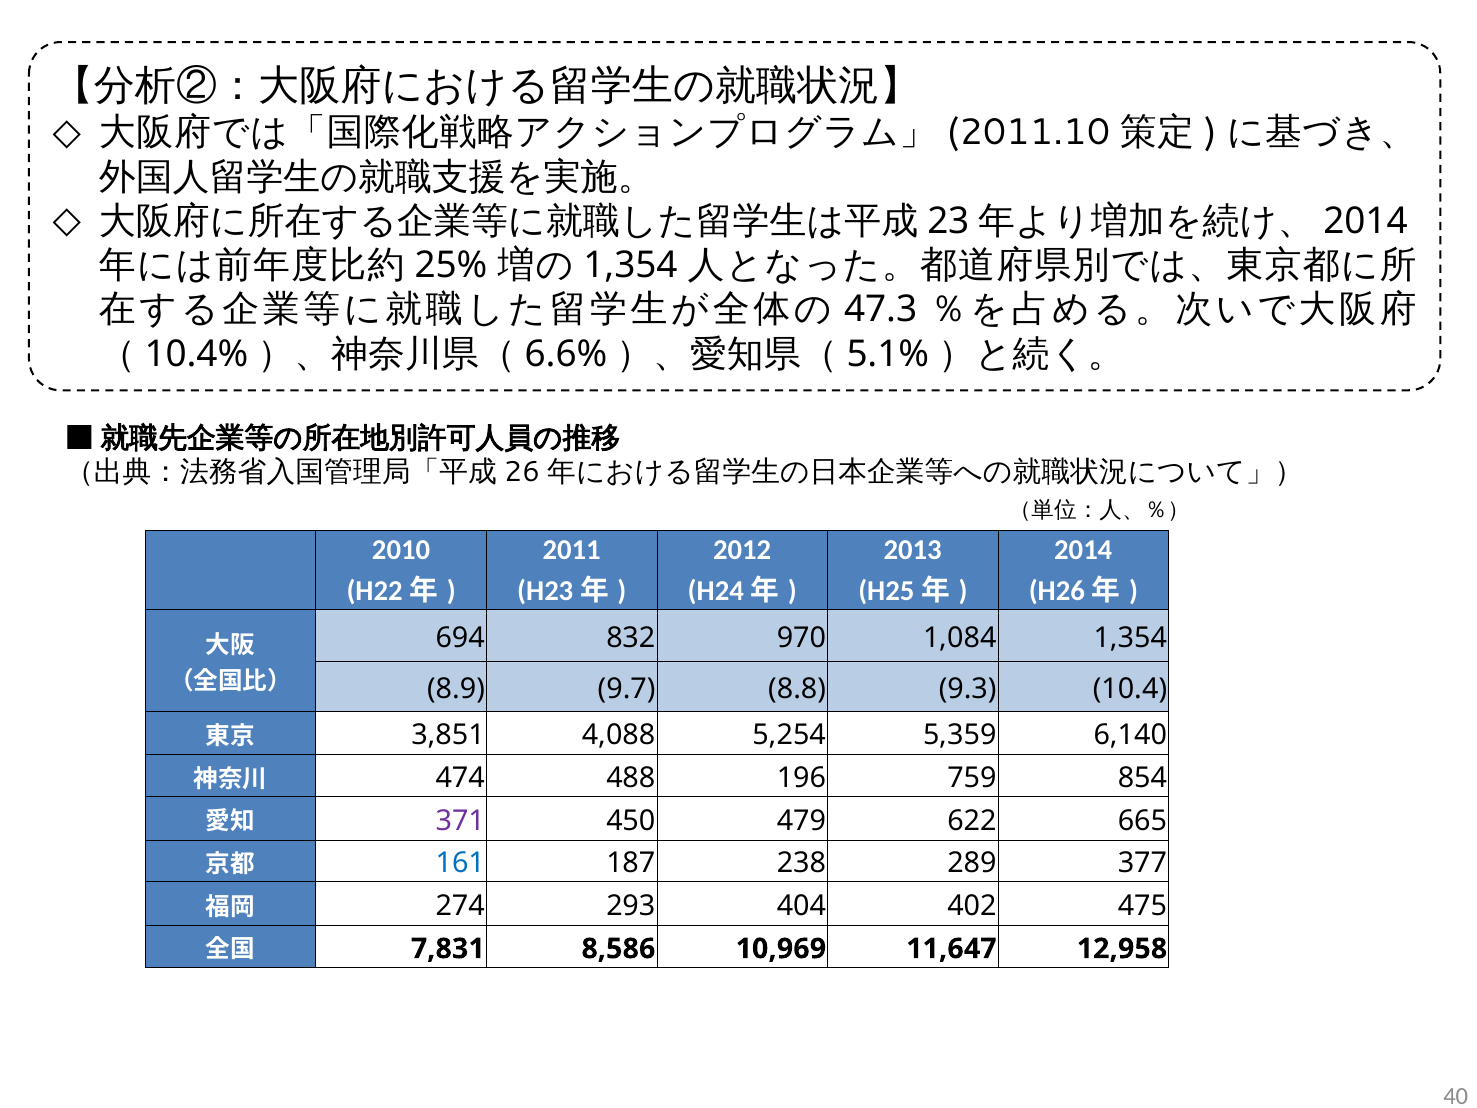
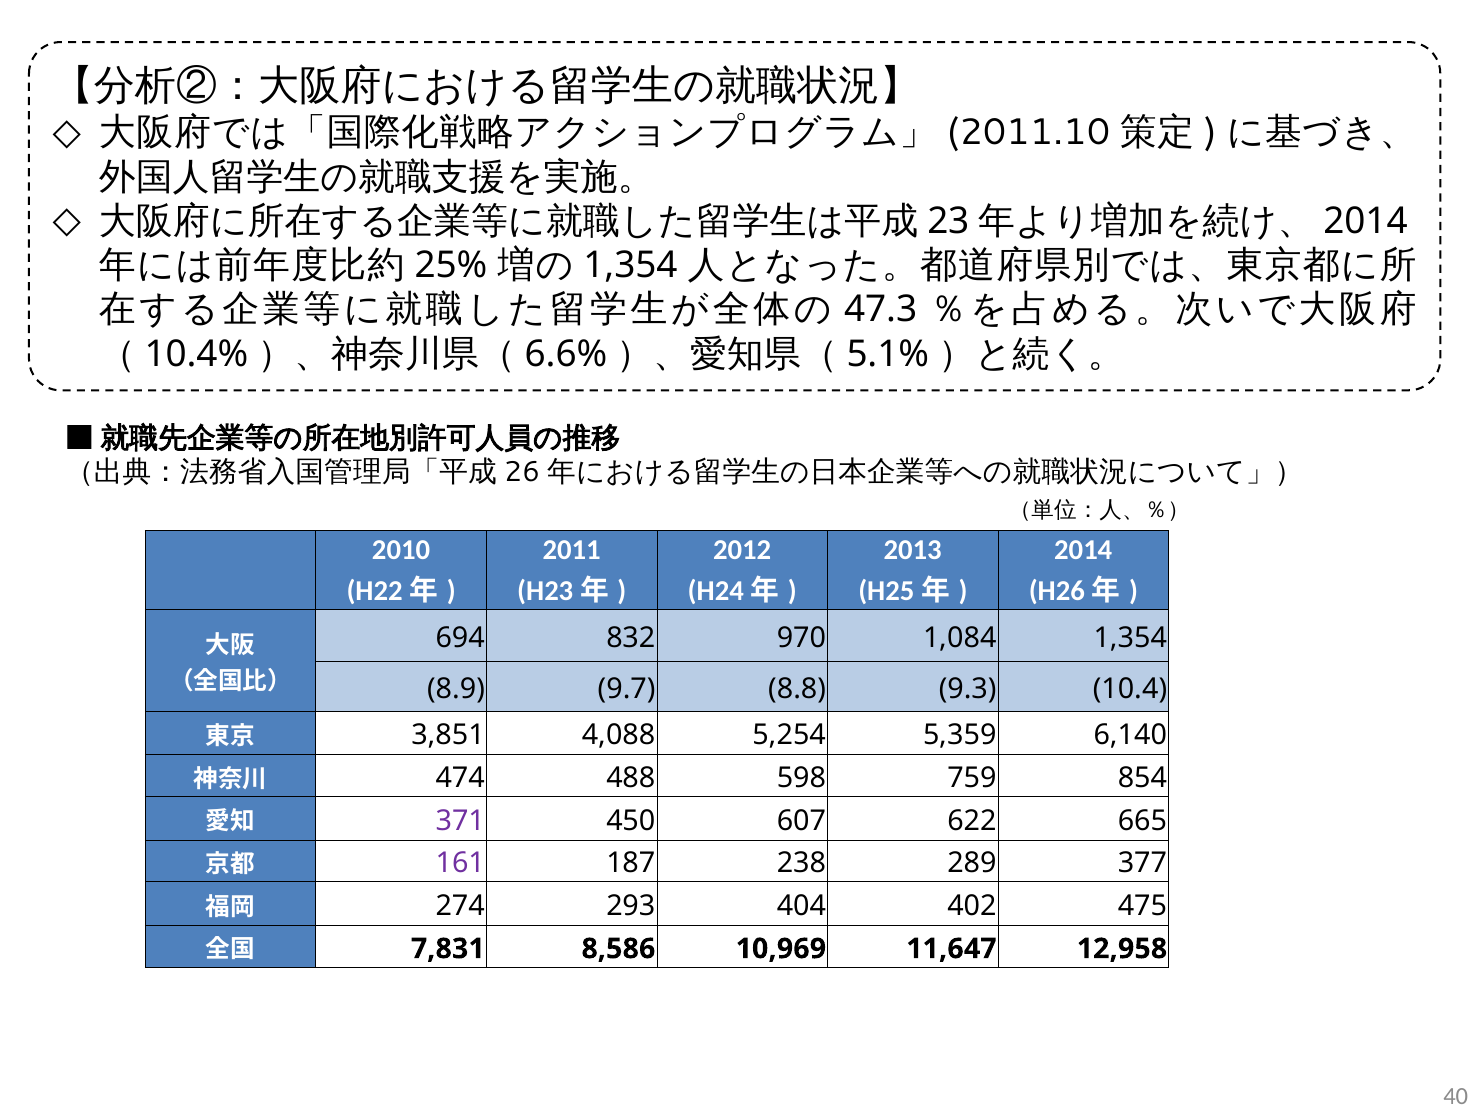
196: 196 -> 598 (801, 778)
479: 479 -> 607 (801, 821)
161 colour: blue -> purple (460, 863)
